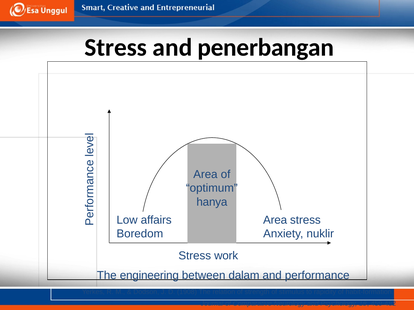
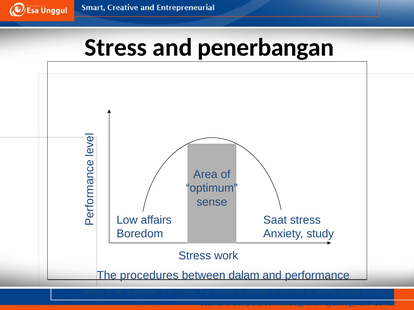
hanya: hanya -> sense (212, 202)
Area: Area -> Saat (275, 220)
nuklir: nuklir -> study (320, 234)
engineering: engineering -> procedures (149, 276)
